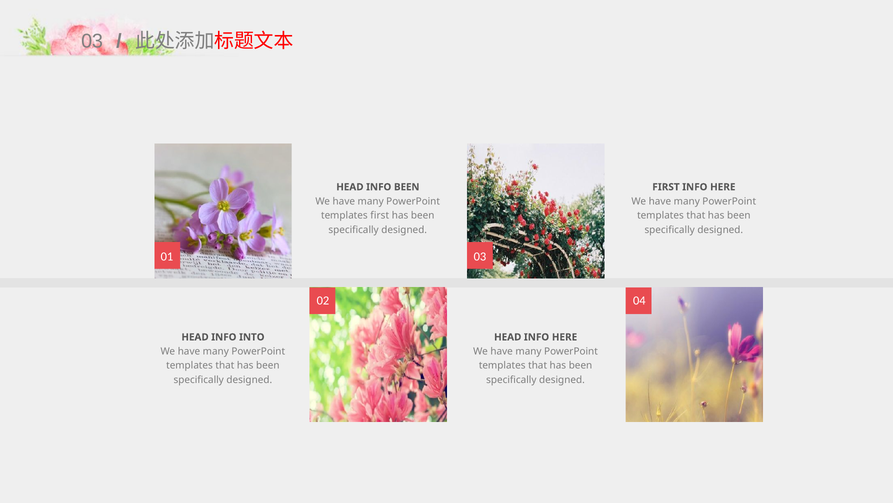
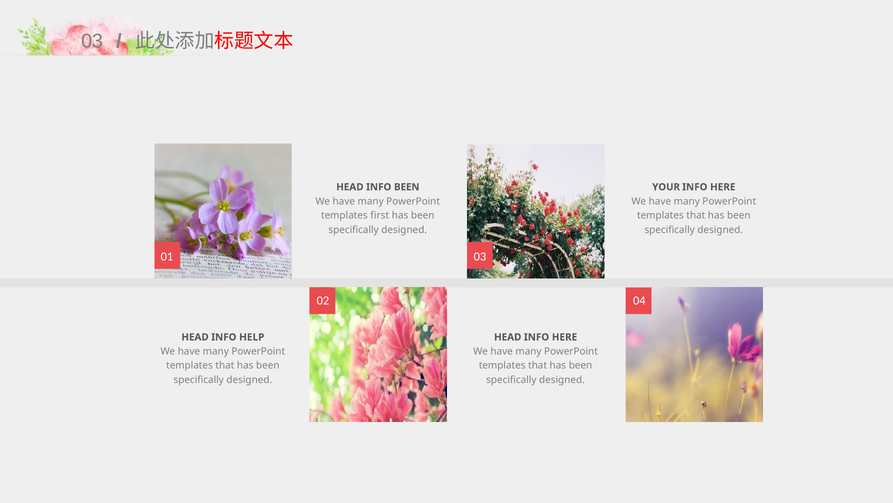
FIRST: FIRST -> YOUR (666, 187)
INTO: INTO -> HELP (252, 337)
